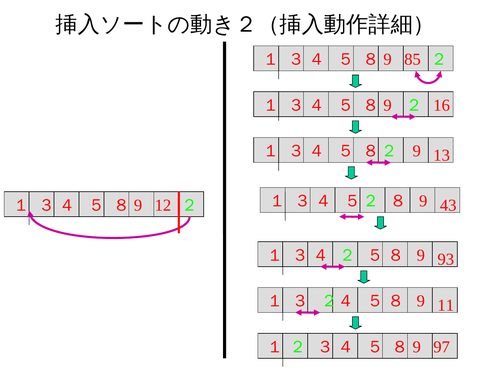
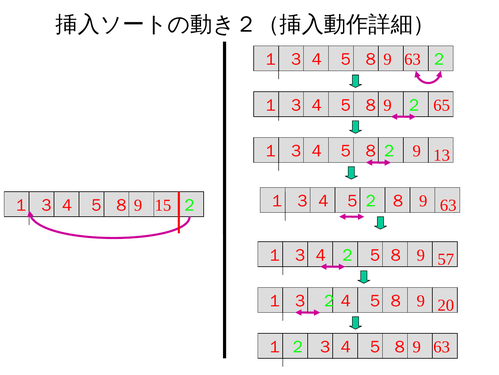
85: 85 -> 63 (412, 59)
16: 16 -> 65 (442, 105)
43: 43 -> 63 (448, 205)
12: 12 -> 15 (163, 205)
93: 93 -> 57 (446, 259)
11: 11 -> 20 (446, 305)
97: 97 -> 63 (442, 346)
